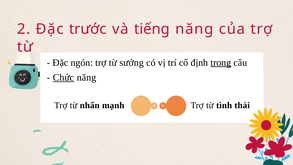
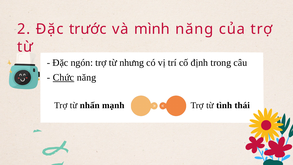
tiếng: tiếng -> mình (152, 29)
sướng: sướng -> nhưng (132, 63)
trong underline: present -> none (221, 63)
